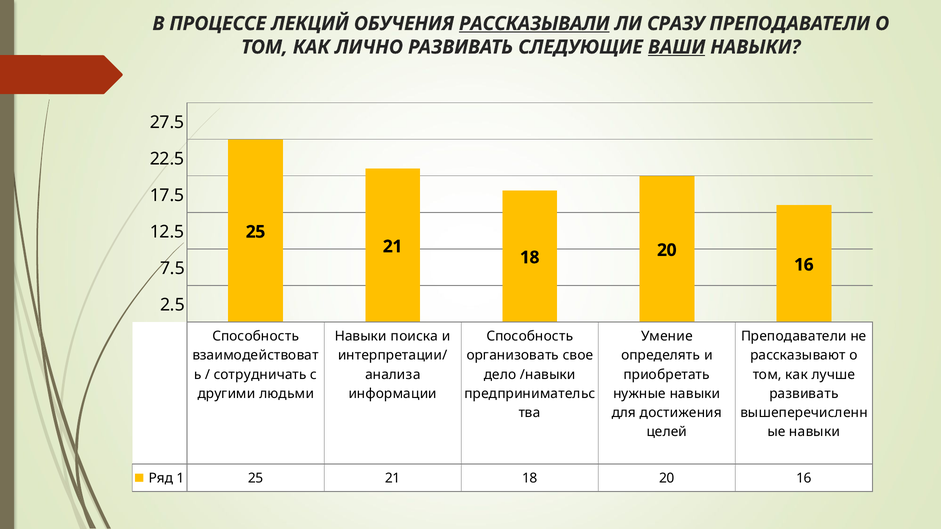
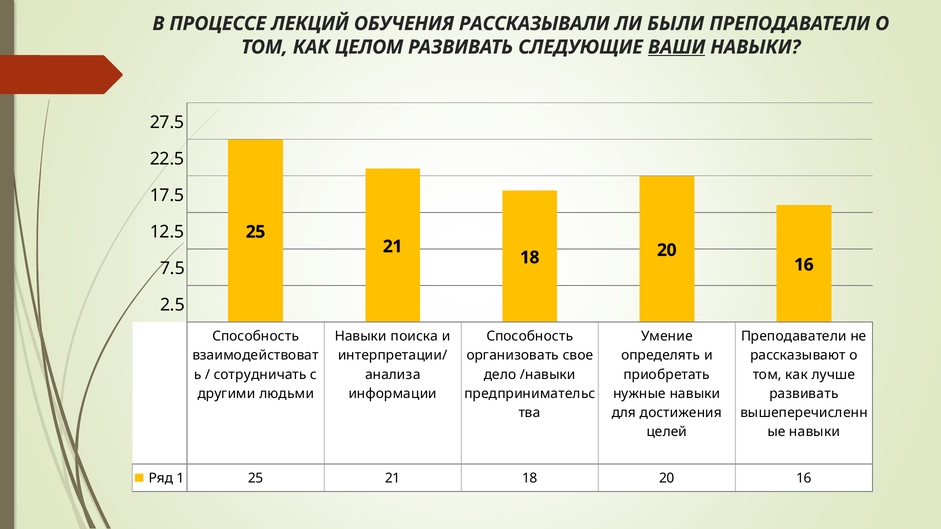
РАССКАЗЫВАЛИ underline: present -> none (534, 24)
СРАЗУ: СРАЗУ -> БЫЛИ (676, 24)
ЛИЧНО: ЛИЧНО -> ЦЕЛОМ (369, 47)
